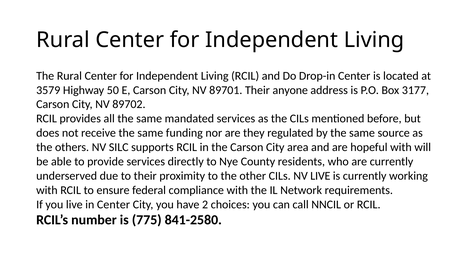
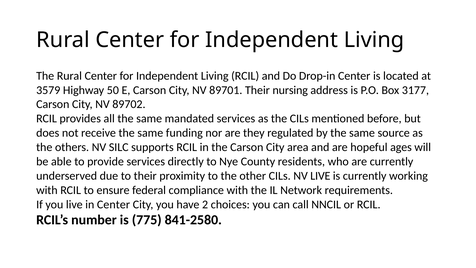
anyone: anyone -> nursing (290, 90)
hopeful with: with -> ages (401, 147)
